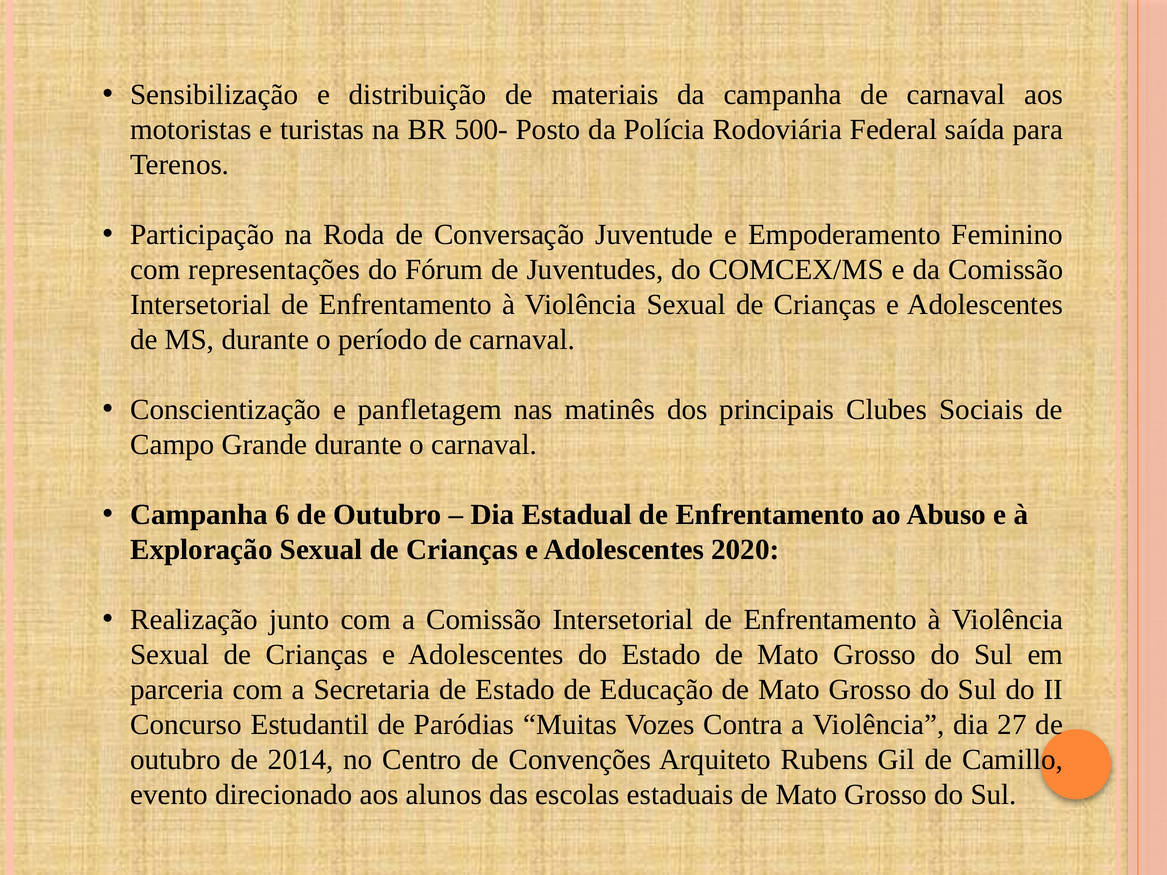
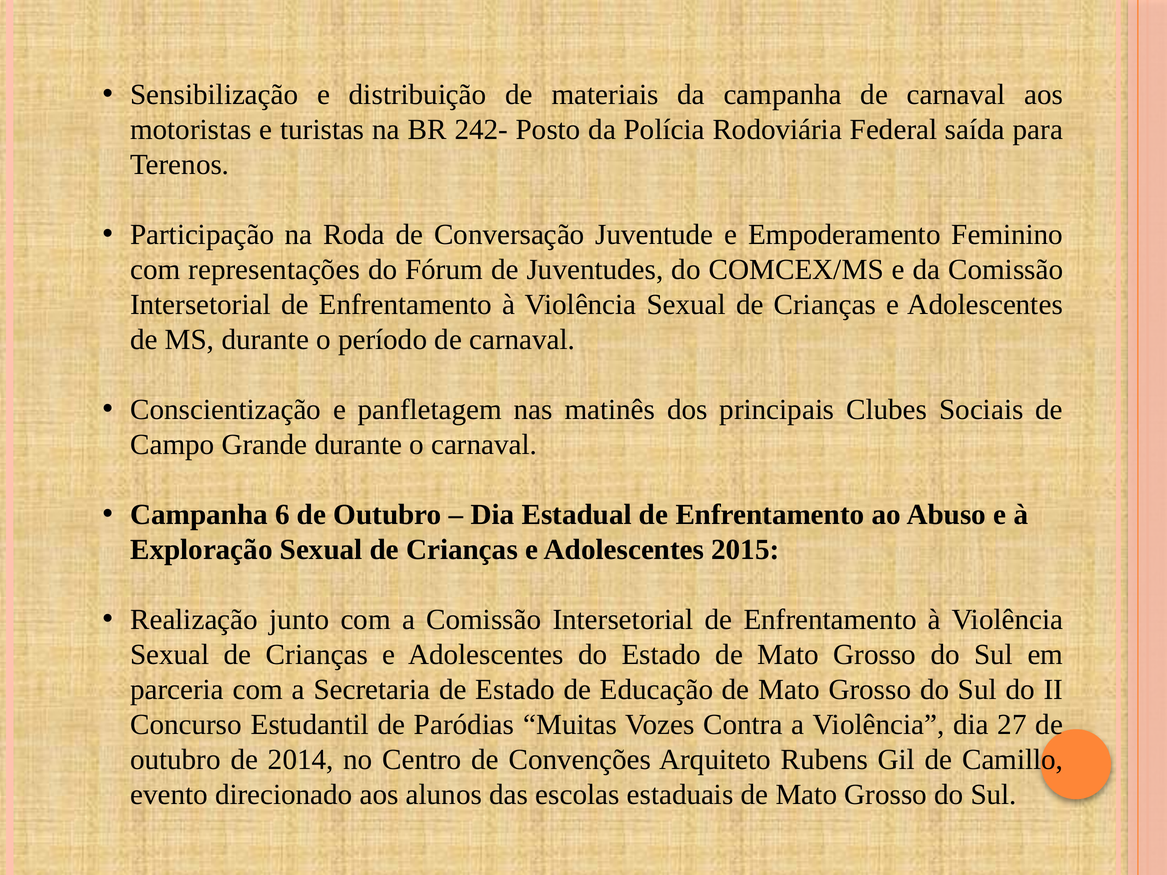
500-: 500- -> 242- (481, 130)
2020: 2020 -> 2015 (745, 550)
